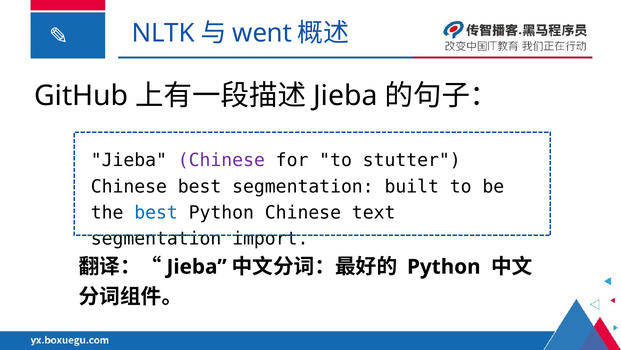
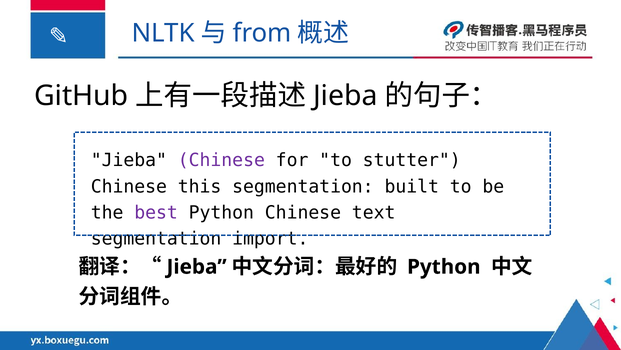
went: went -> from (262, 33)
Chinese best: best -> this (200, 186)
best colour: blue -> purple (156, 212)
